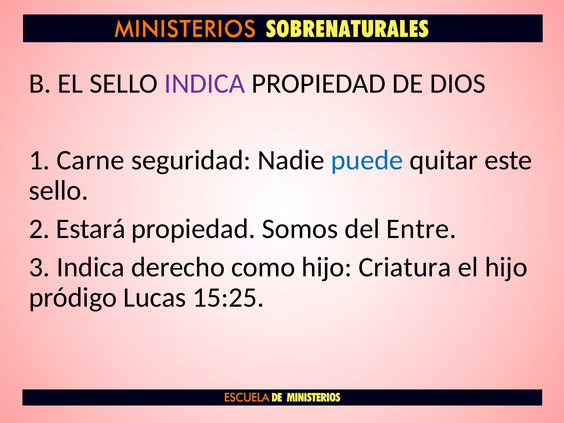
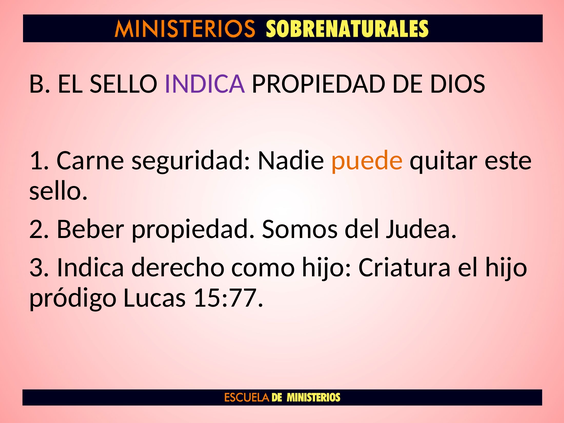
puede colour: blue -> orange (367, 160)
Estará: Estará -> Beber (91, 229)
Entre: Entre -> Judea (422, 229)
15:25: 15:25 -> 15:77 (228, 298)
